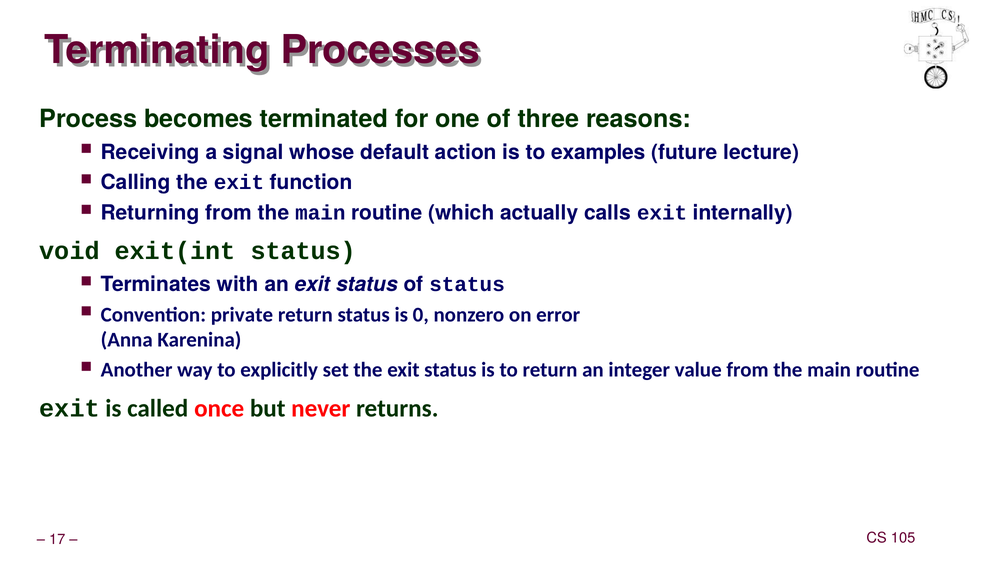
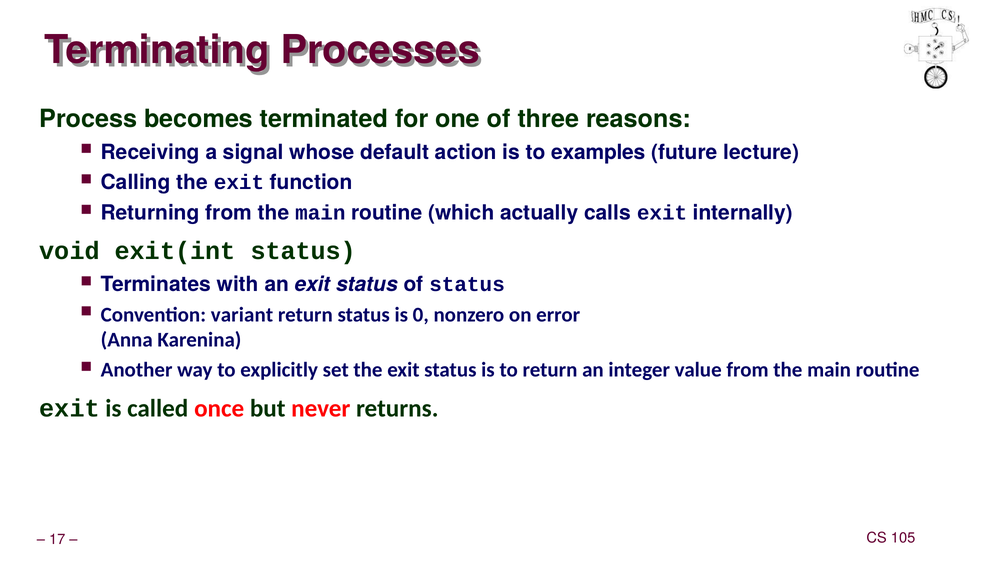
private: private -> variant (242, 315)
